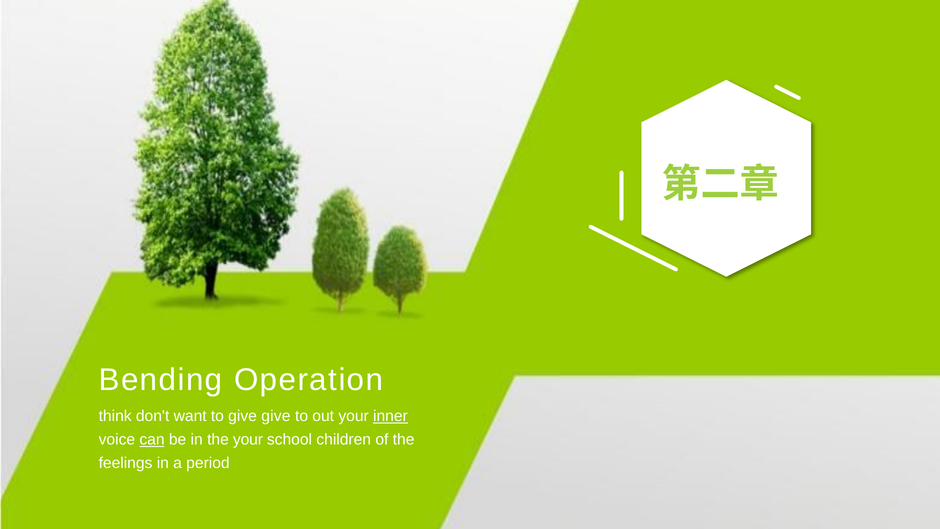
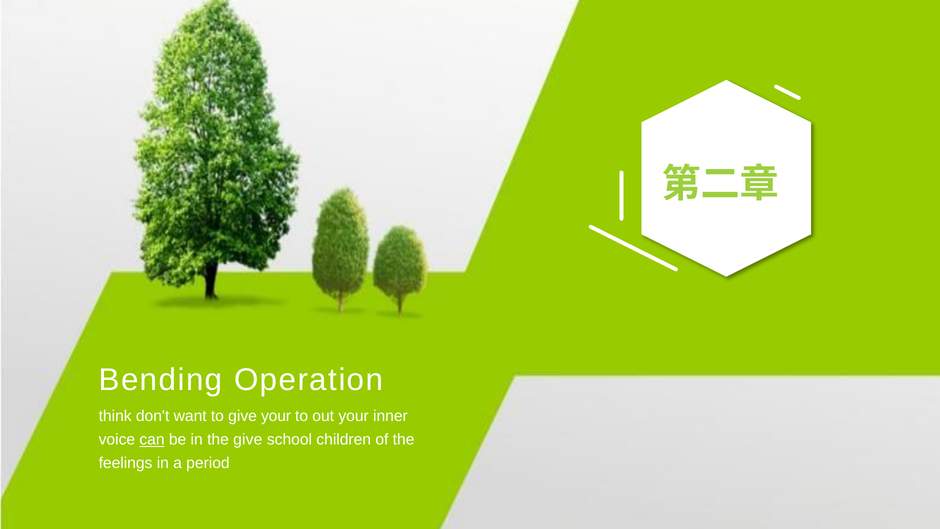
give give: give -> your (276, 416)
inner underline: present -> none (390, 416)
the your: your -> give (248, 439)
